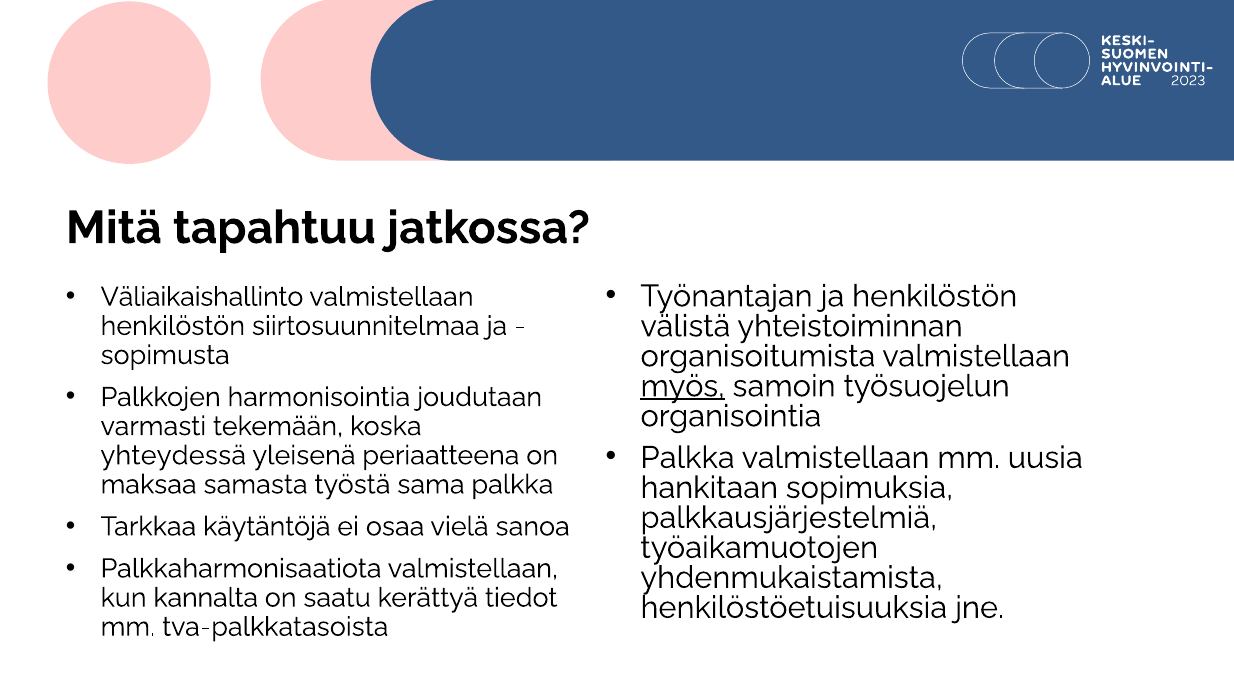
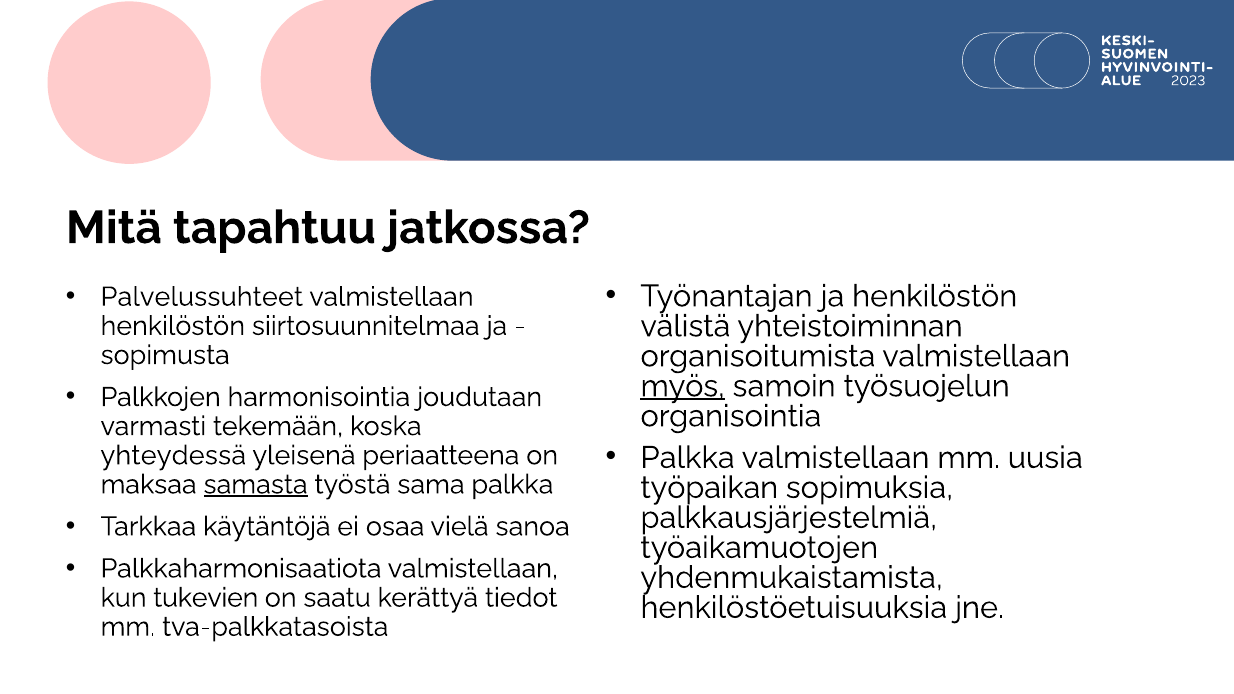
Väliaikaishallinto: Väliaikaishallinto -> Palvelussuhteet (202, 297)
samasta underline: none -> present (256, 485)
hankitaan: hankitaan -> työpaikan (709, 488)
kannalta: kannalta -> tukevien (206, 598)
